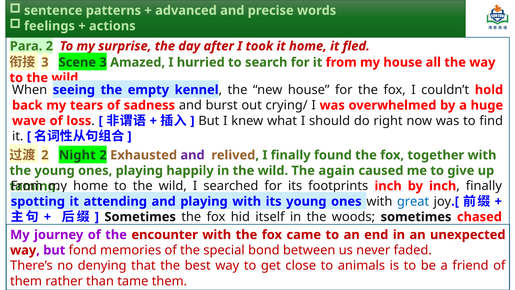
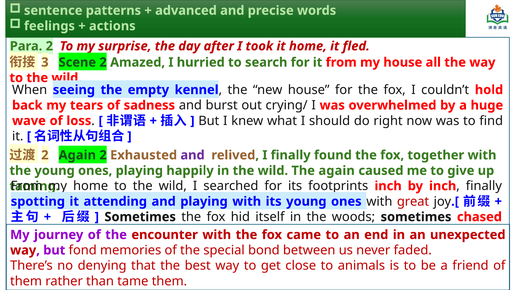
3 Scene 3: 3 -> 2 (103, 62)
2 Night: Night -> Again (77, 155)
great colour: blue -> red (413, 201)
